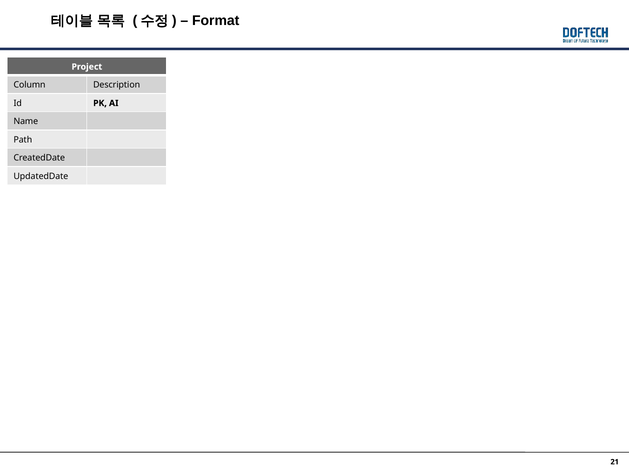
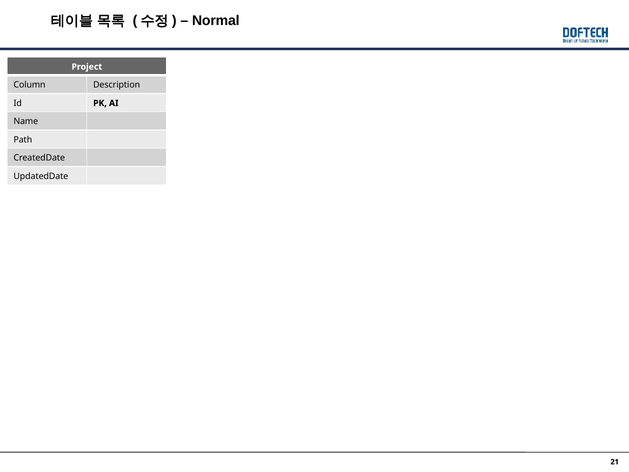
Format: Format -> Normal (216, 21)
